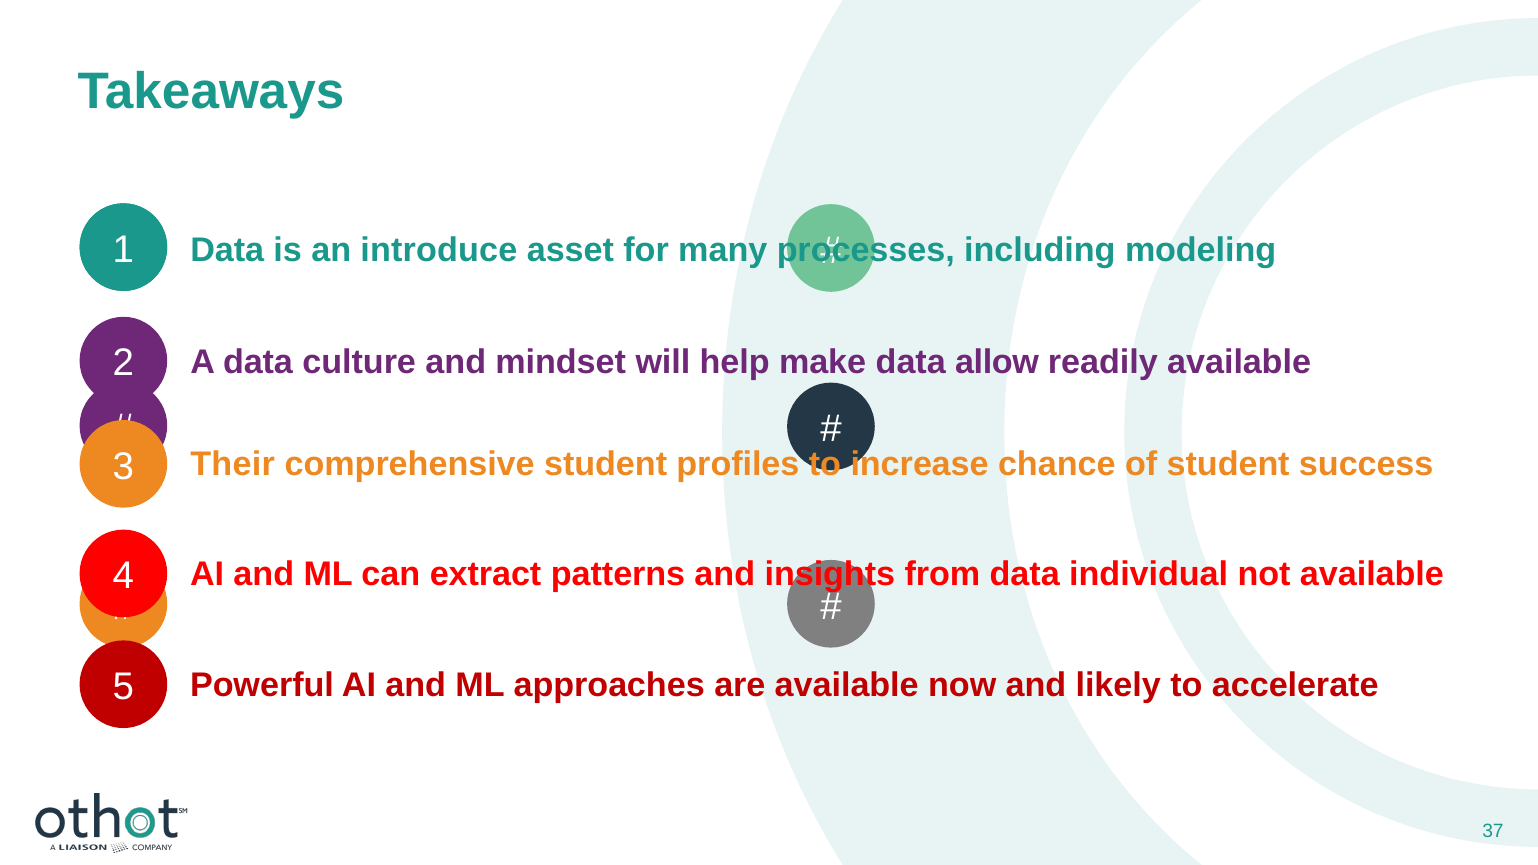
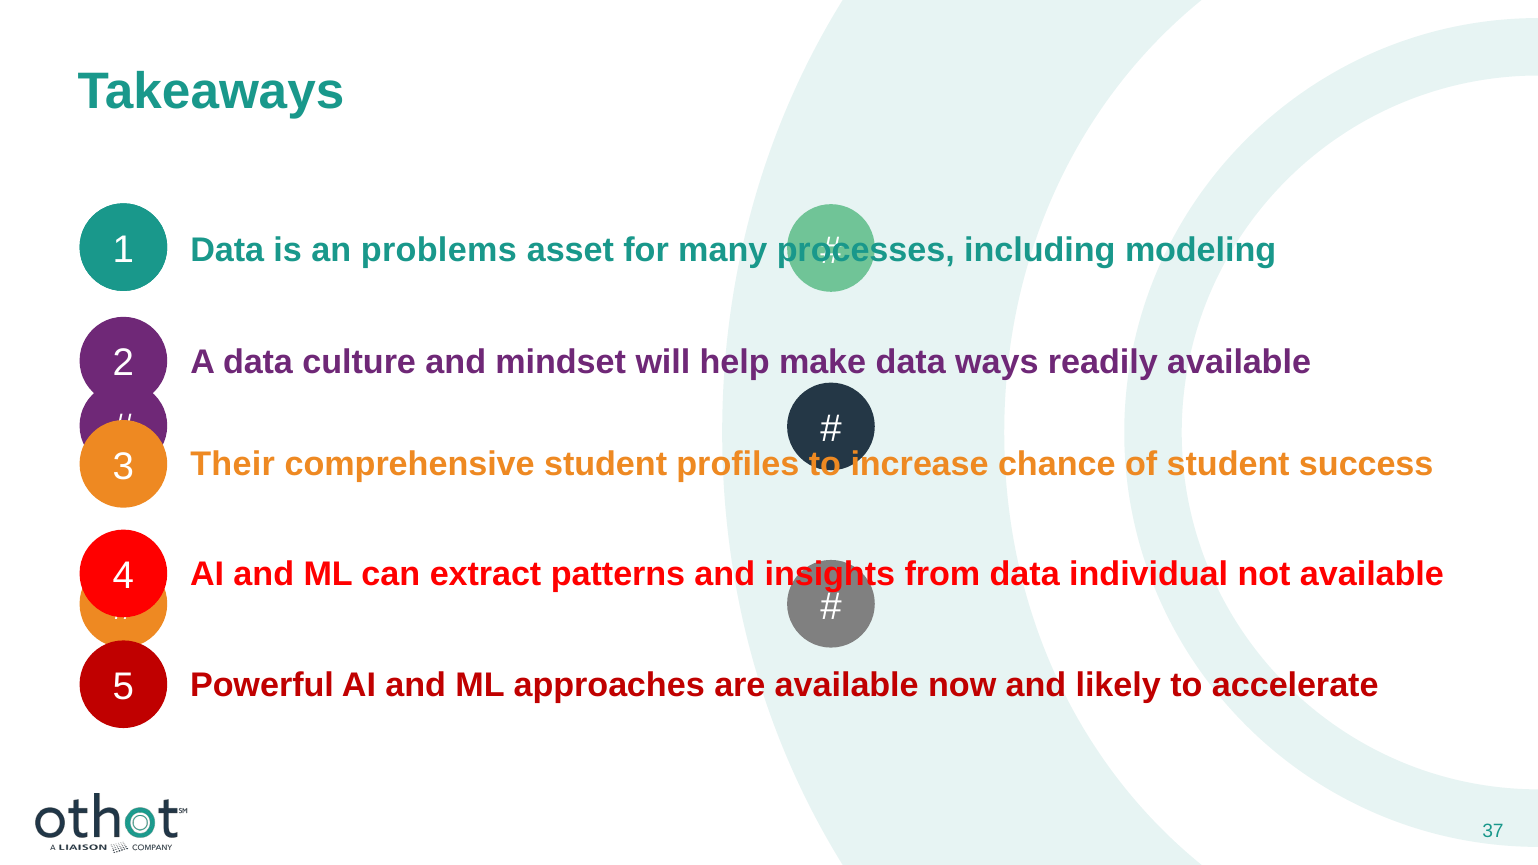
introduce: introduce -> problems (439, 250)
allow: allow -> ways (997, 362)
